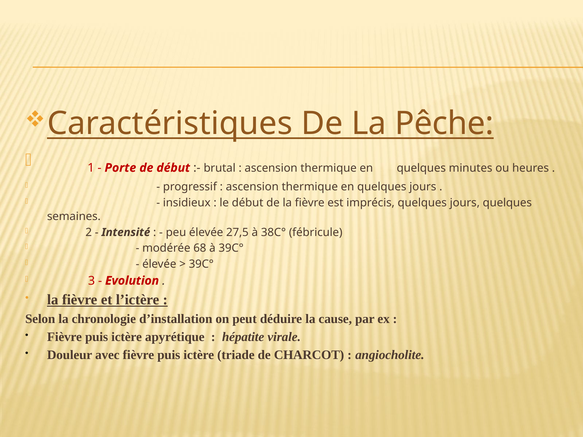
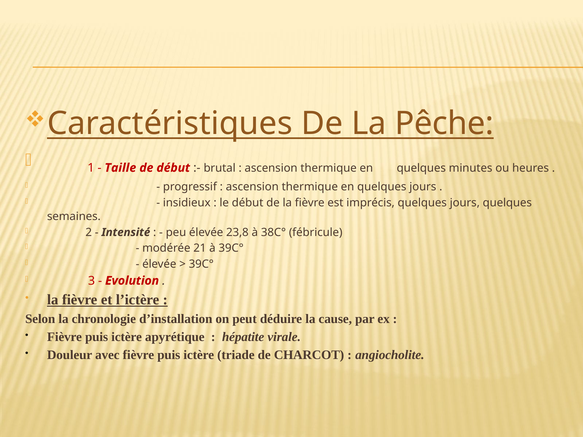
Porte: Porte -> Taille (120, 168)
27,5: 27,5 -> 23,8 (237, 232)
68: 68 -> 21 (200, 248)
